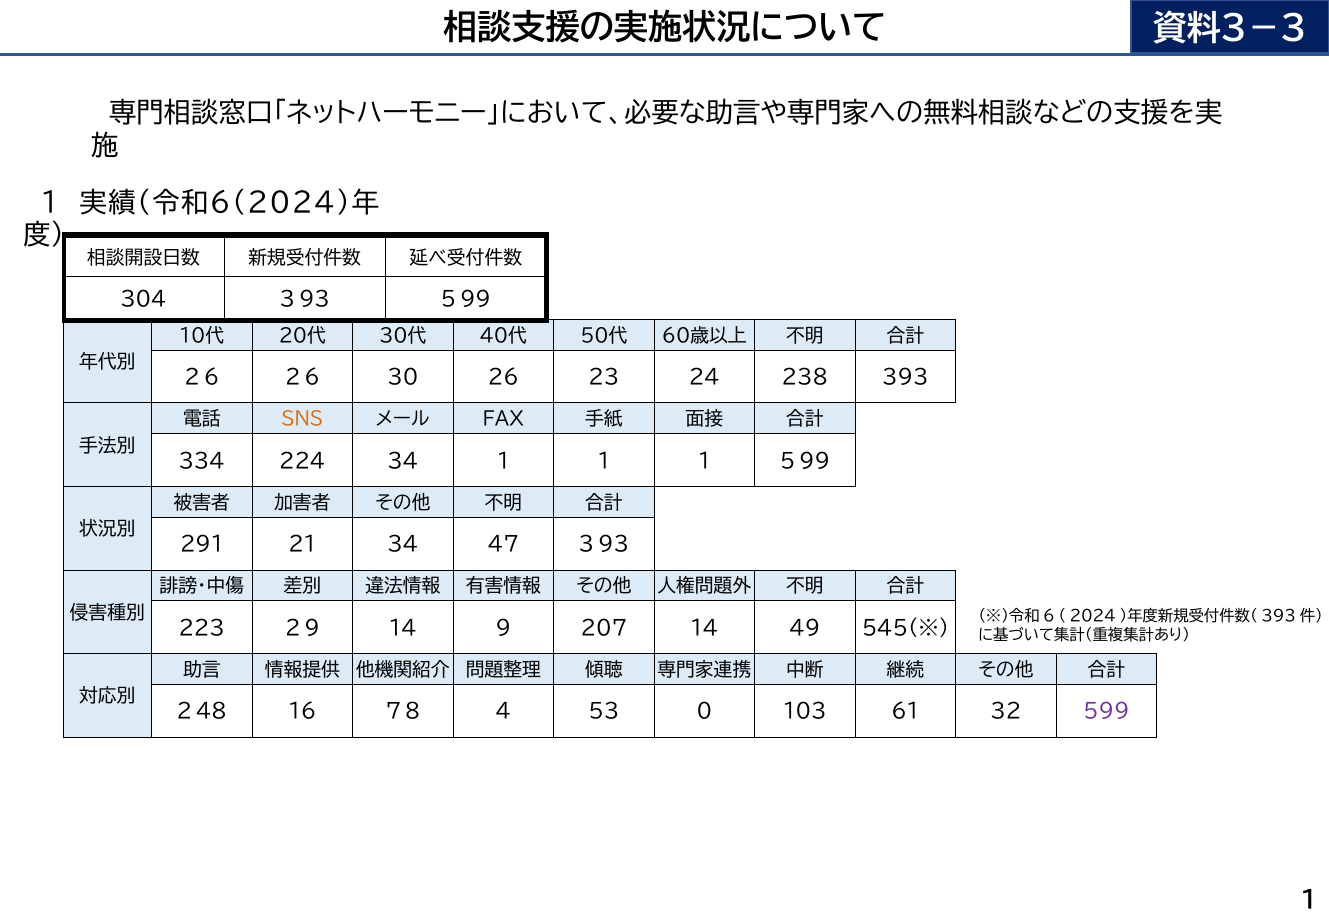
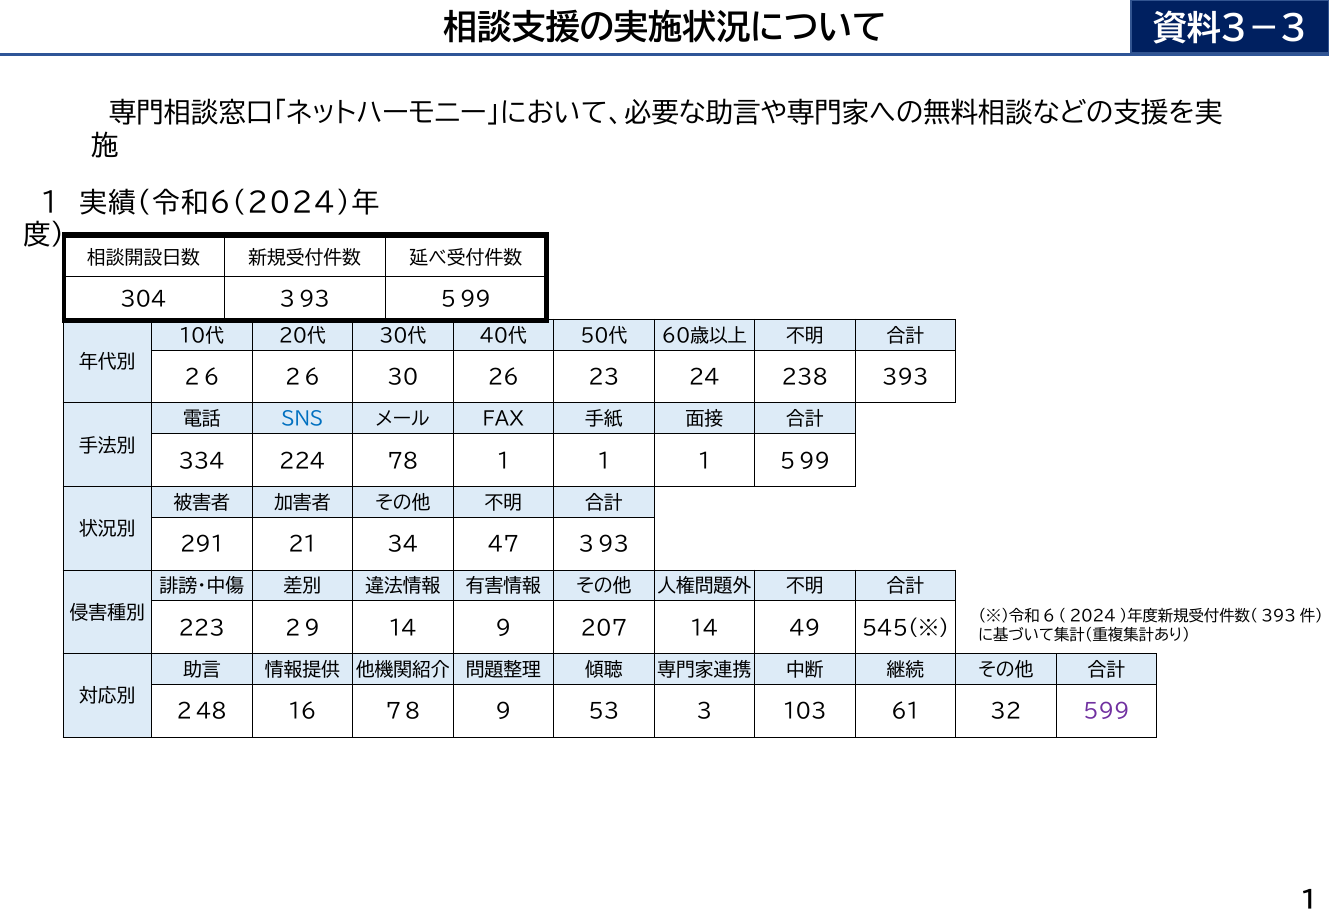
SNS colour: orange -> blue (302, 420)
34: 34 -> 78 (403, 462)
4: 4 -> 9 (503, 712)
0: 0 -> 3 (704, 712)
